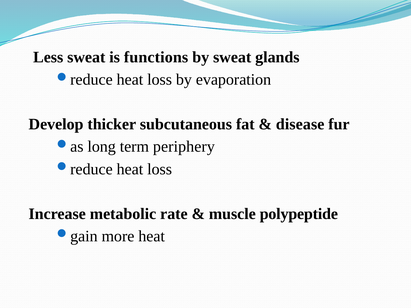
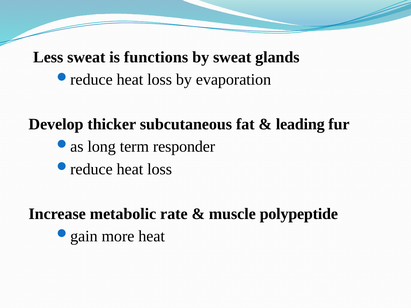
disease: disease -> leading (300, 124)
periphery: periphery -> responder (184, 147)
